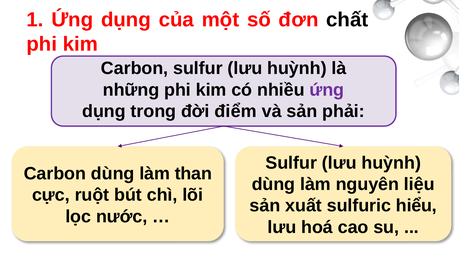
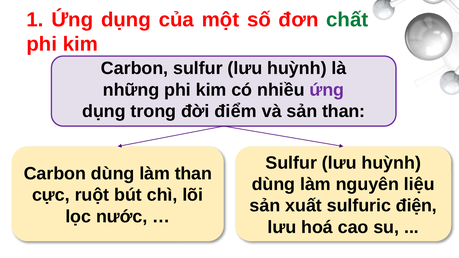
chất colour: black -> green (347, 20)
sản phải: phải -> than (344, 111)
hiểu: hiểu -> điện (416, 206)
